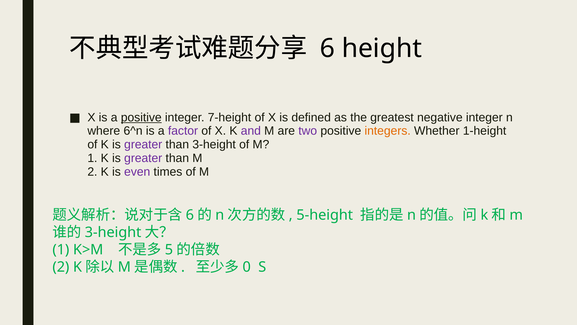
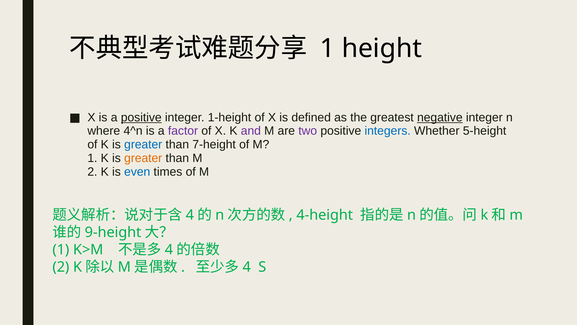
6: 6 -> 1 (327, 48)
7-height: 7-height -> 1-height (230, 117)
negative underline: none -> present (440, 117)
6^n: 6^n -> 4^n (133, 131)
integers colour: orange -> blue (388, 131)
1-height: 1-height -> 5-height (485, 131)
greater colour: purple -> blue (143, 144)
than 3-height: 3-height -> 7-height (214, 144)
greater colour: purple -> orange (143, 158)
even colour: purple -> blue (137, 171)
6: 6 -> 4 (190, 215)
5-height: 5-height -> 4-height (325, 215)
3-height: 3-height -> 9-height (113, 232)
5: 5 -> 4 (169, 249)
0: 0 -> 4 (247, 267)
